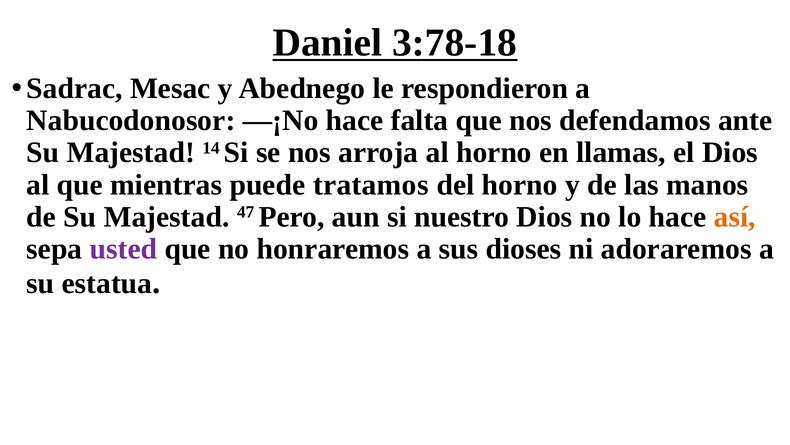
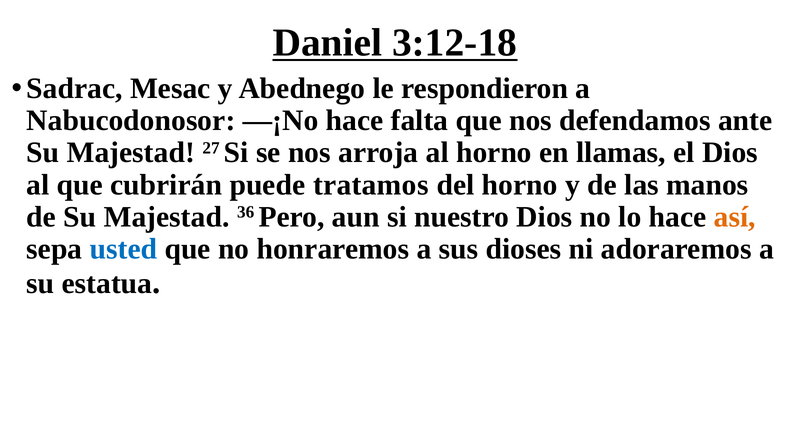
3:78-18: 3:78-18 -> 3:12-18 (455, 43)
14: 14 -> 27 (211, 148)
mientras: mientras -> cubrirán (166, 184)
47: 47 -> 36 (246, 212)
usted colour: purple -> blue (123, 248)
